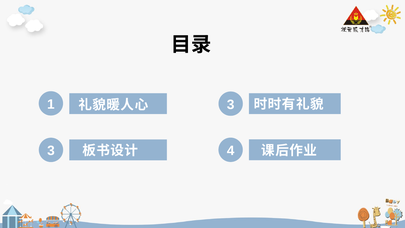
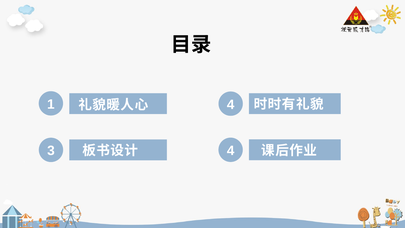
3: 3 -> 4 (231, 104)
